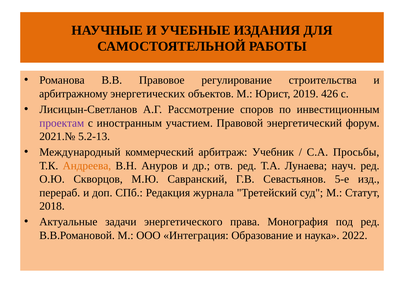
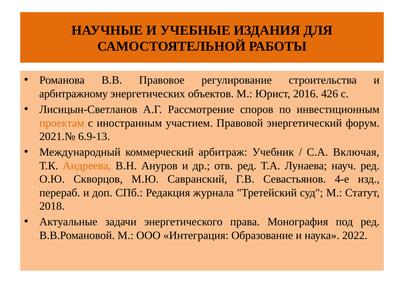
2019: 2019 -> 2016 (306, 94)
проектам colour: purple -> orange (62, 123)
5.2-13: 5.2-13 -> 6.9-13 (94, 136)
Просьбы: Просьбы -> Включая (356, 152)
5-е: 5-е -> 4-е (342, 179)
